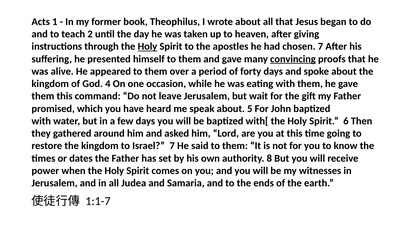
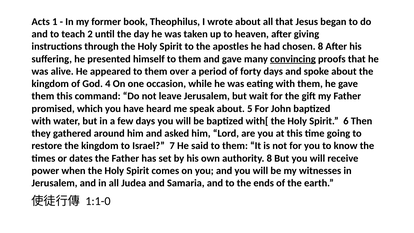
Holy underline: present -> none (147, 46)
chosen 7: 7 -> 8 (320, 46)
1:1-7: 1:1-7 -> 1:1-0 (98, 201)
